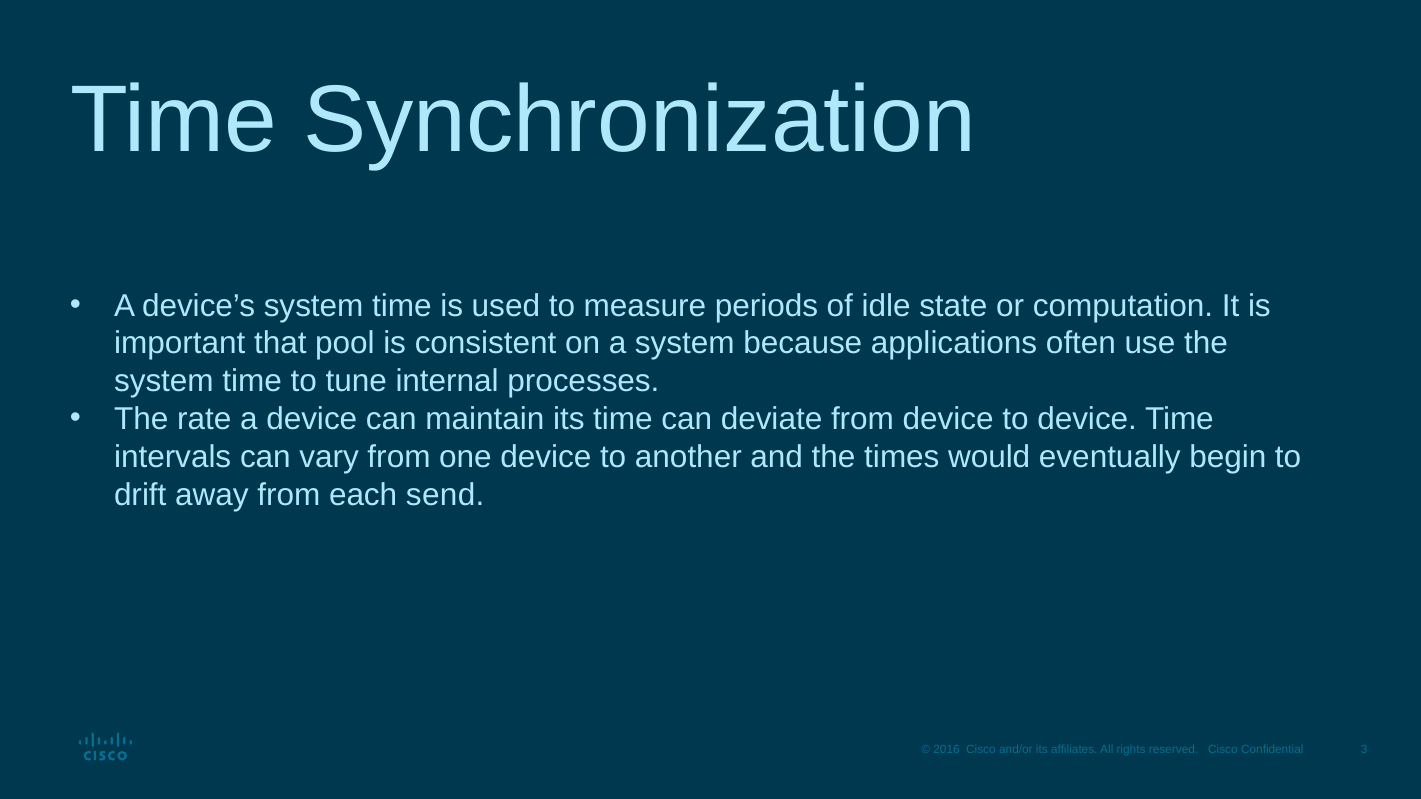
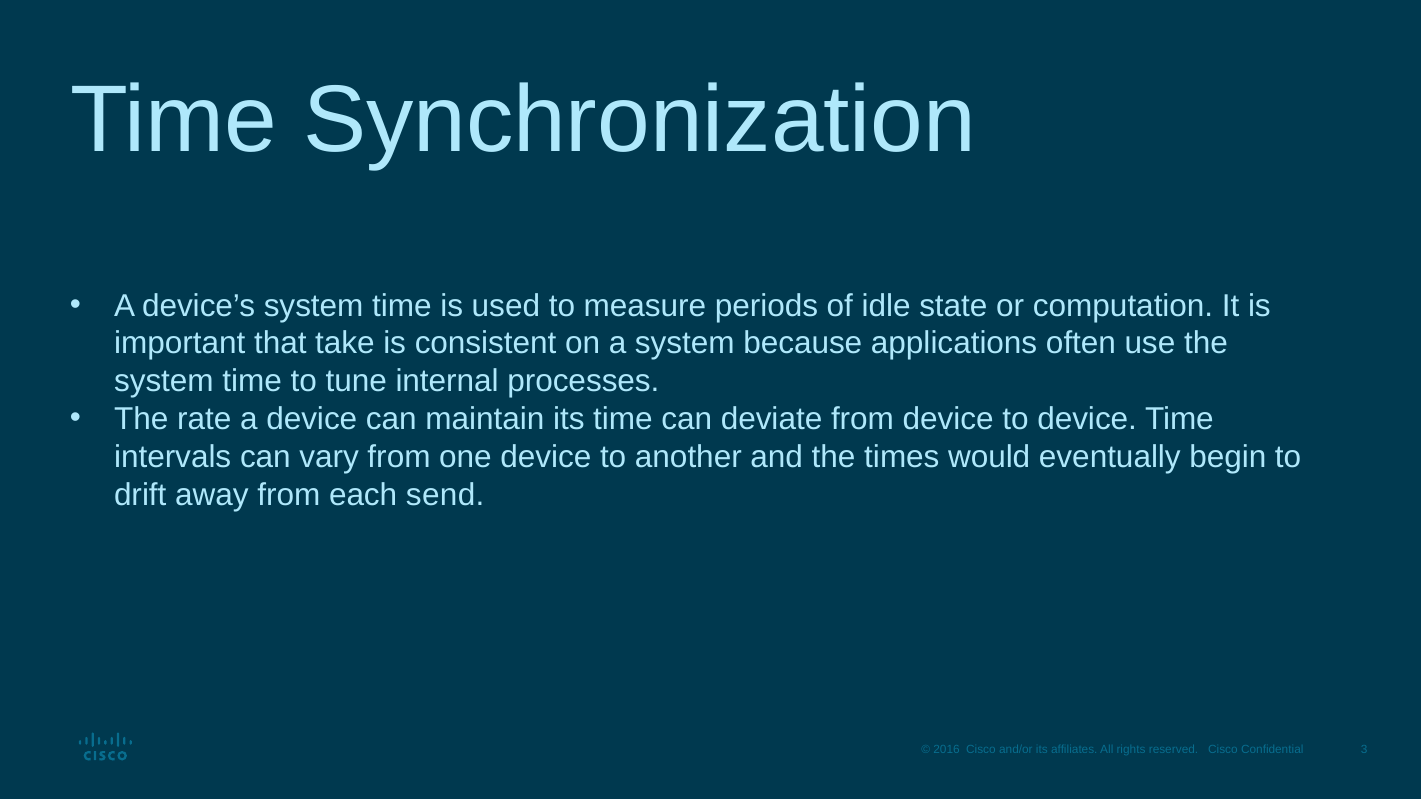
pool: pool -> take (345, 344)
